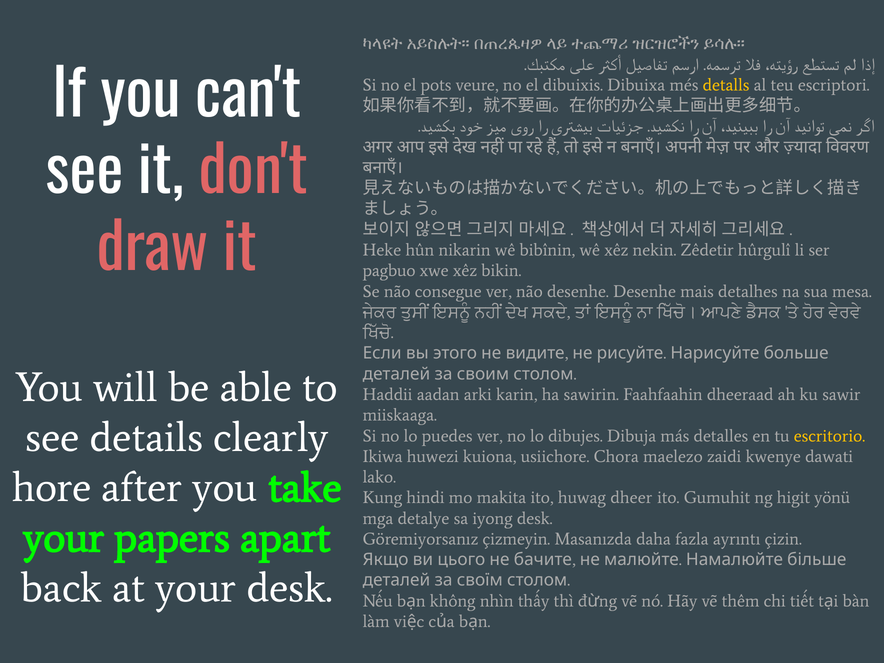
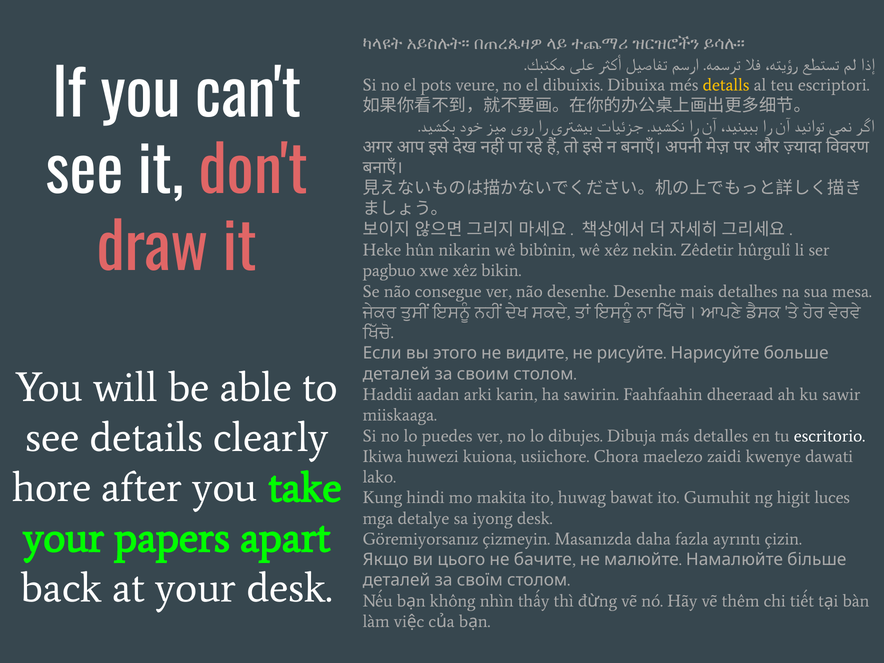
escritorio colour: yellow -> white (829, 436)
dheer: dheer -> bawat (632, 498)
yönü: yönü -> luces (832, 498)
